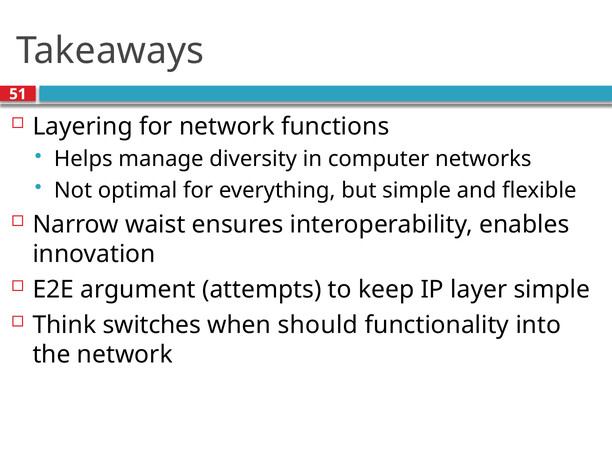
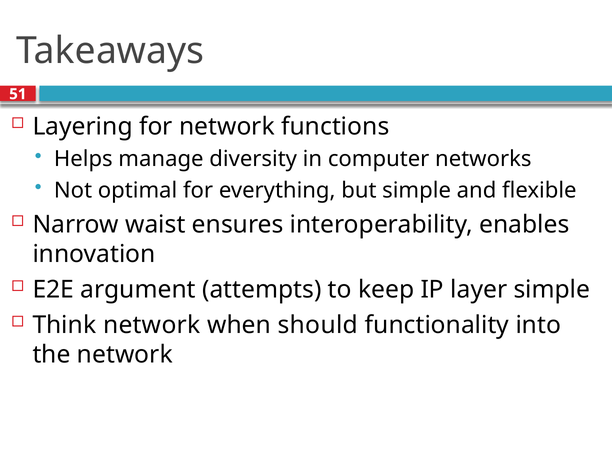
Think switches: switches -> network (152, 325)
